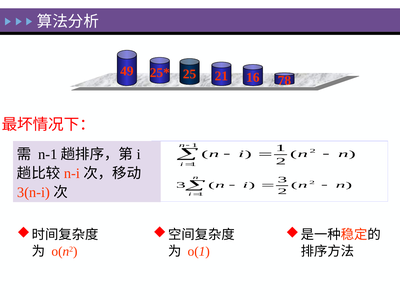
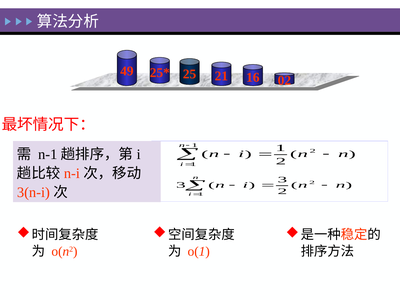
78: 78 -> 02 (284, 80)
